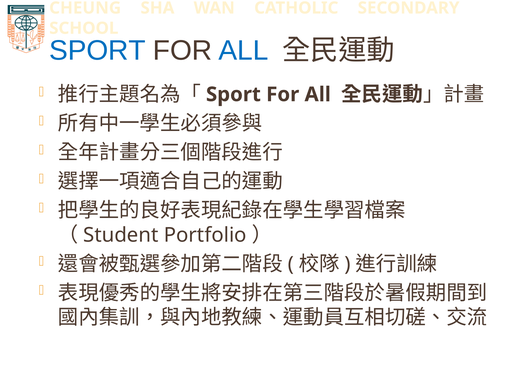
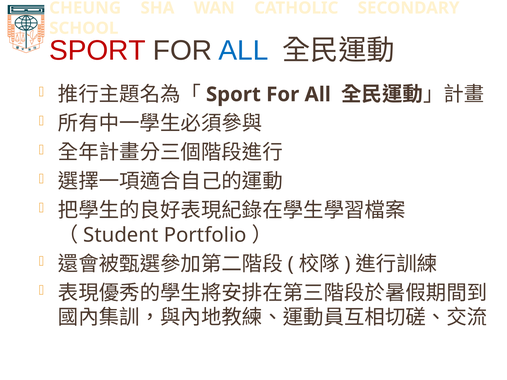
SPORT colour: blue -> red (97, 51)
